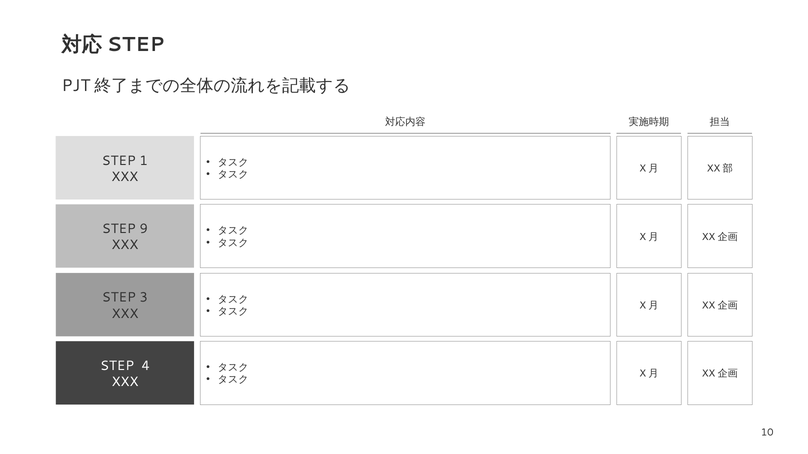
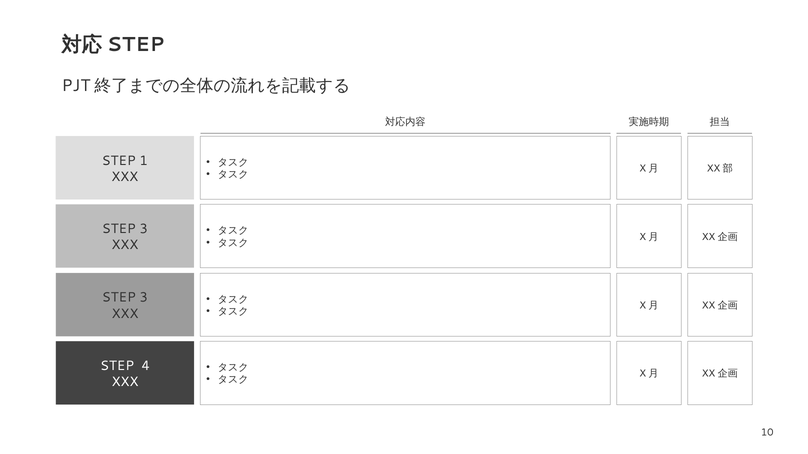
9: 9 -> 3 (144, 229)
